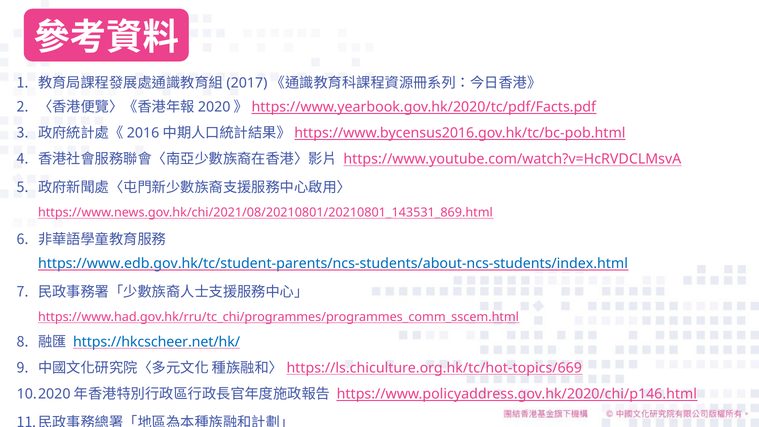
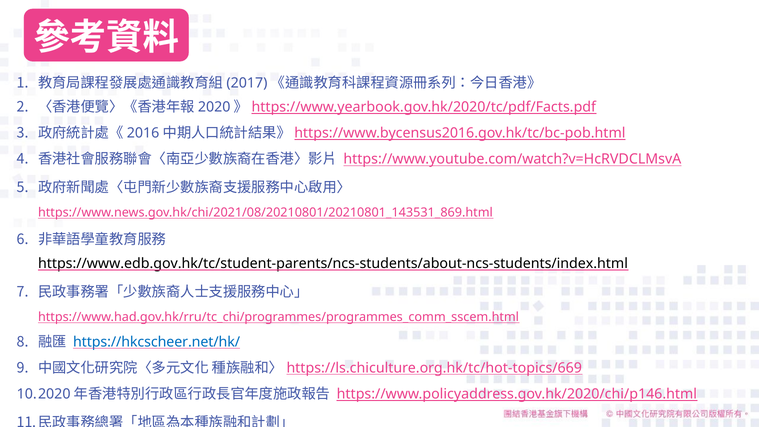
https://www.edb.gov.hk/tc/student-parents/ncs-students/about-ncs-students/index.html colour: blue -> black (333, 263)
